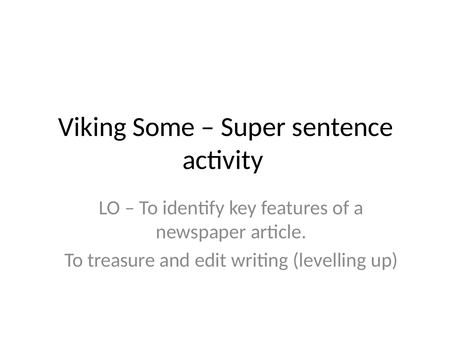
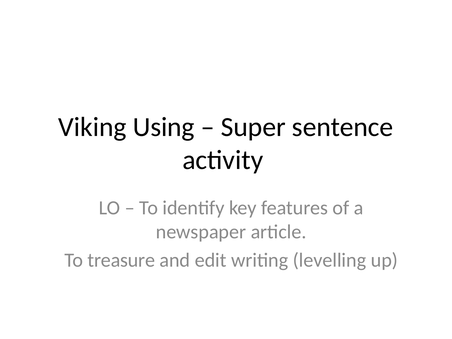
Some: Some -> Using (164, 127)
